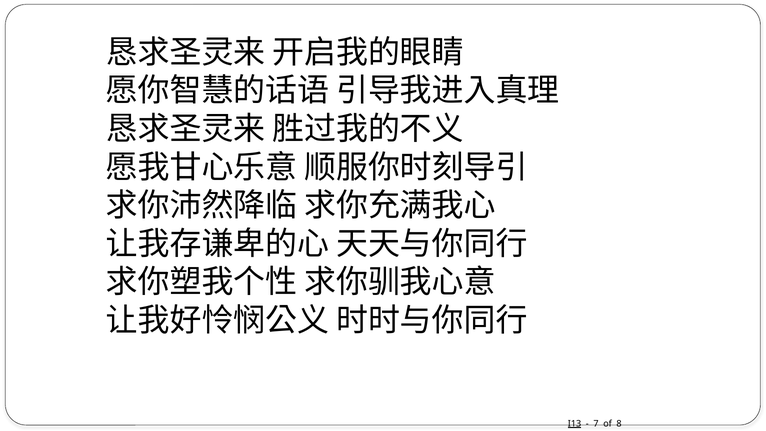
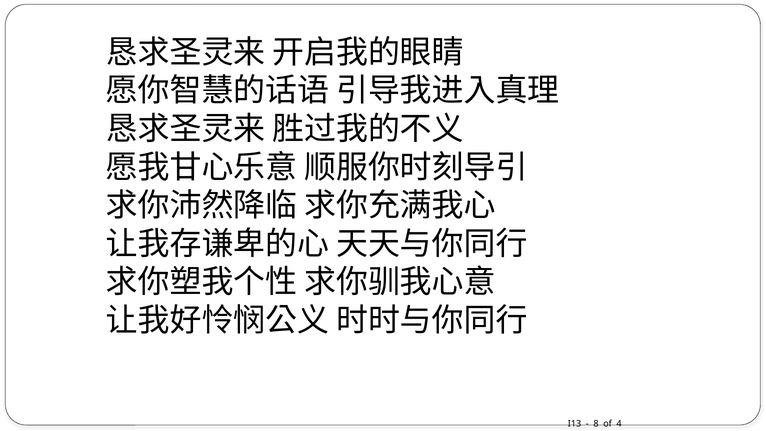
I13 underline: present -> none (575, 423)
7: 7 -> 8 (596, 423)
8: 8 -> 4 (619, 423)
